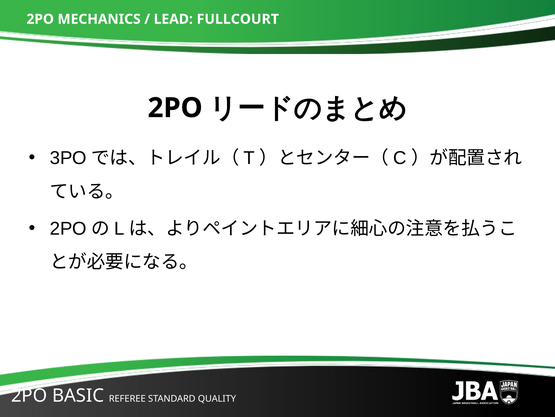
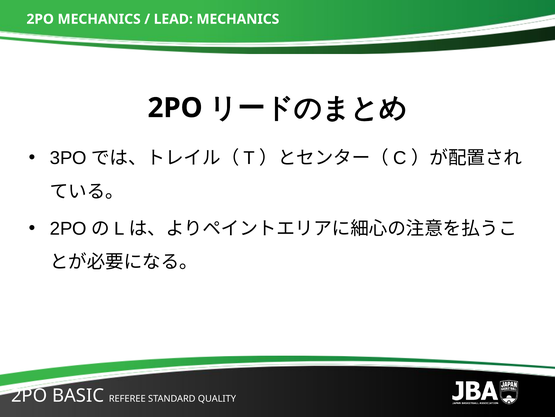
LEAD FULLCOURT: FULLCOURT -> MECHANICS (238, 19)
